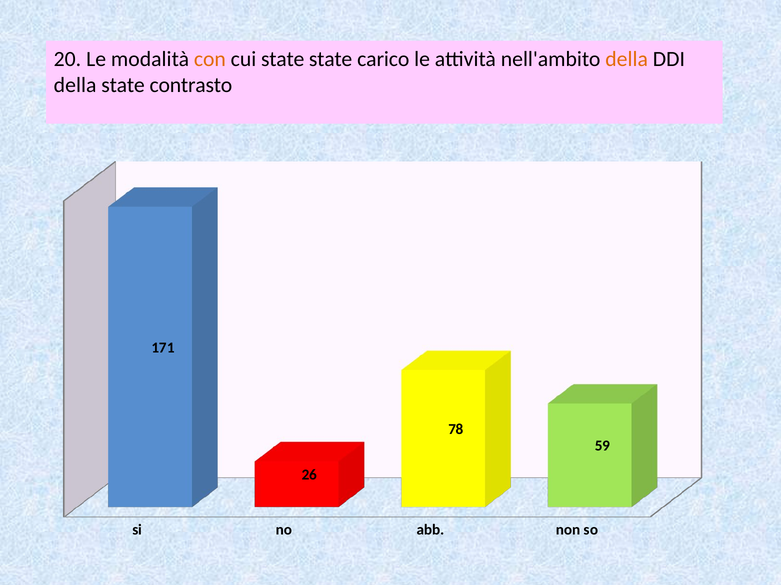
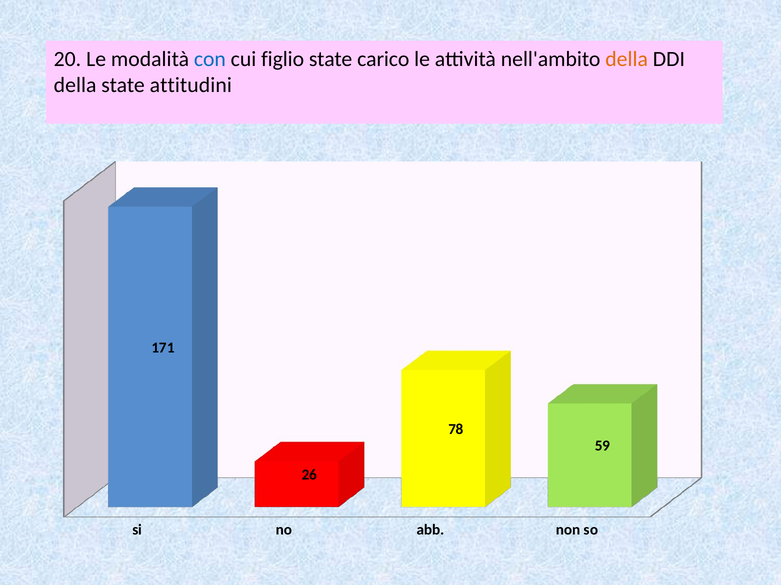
con colour: orange -> blue (210, 59)
cui state: state -> figlio (283, 59)
contrasto: contrasto -> attitudini (191, 85)
